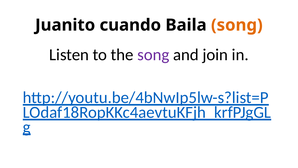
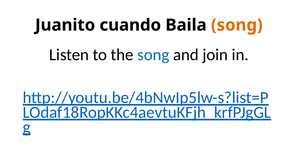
song colour: purple -> blue (153, 55)
